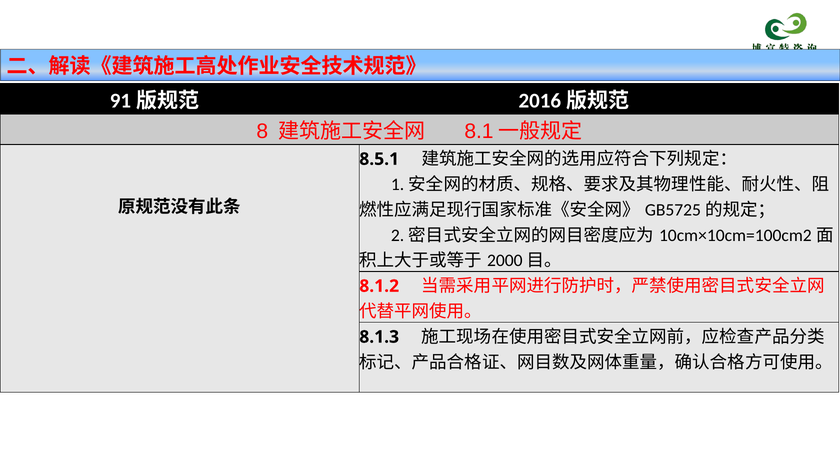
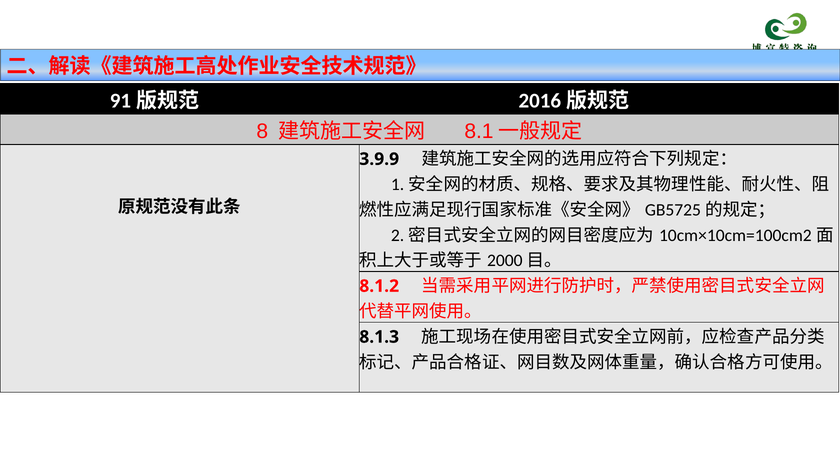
8.5.1: 8.5.1 -> 3.9.9 (379, 159)
